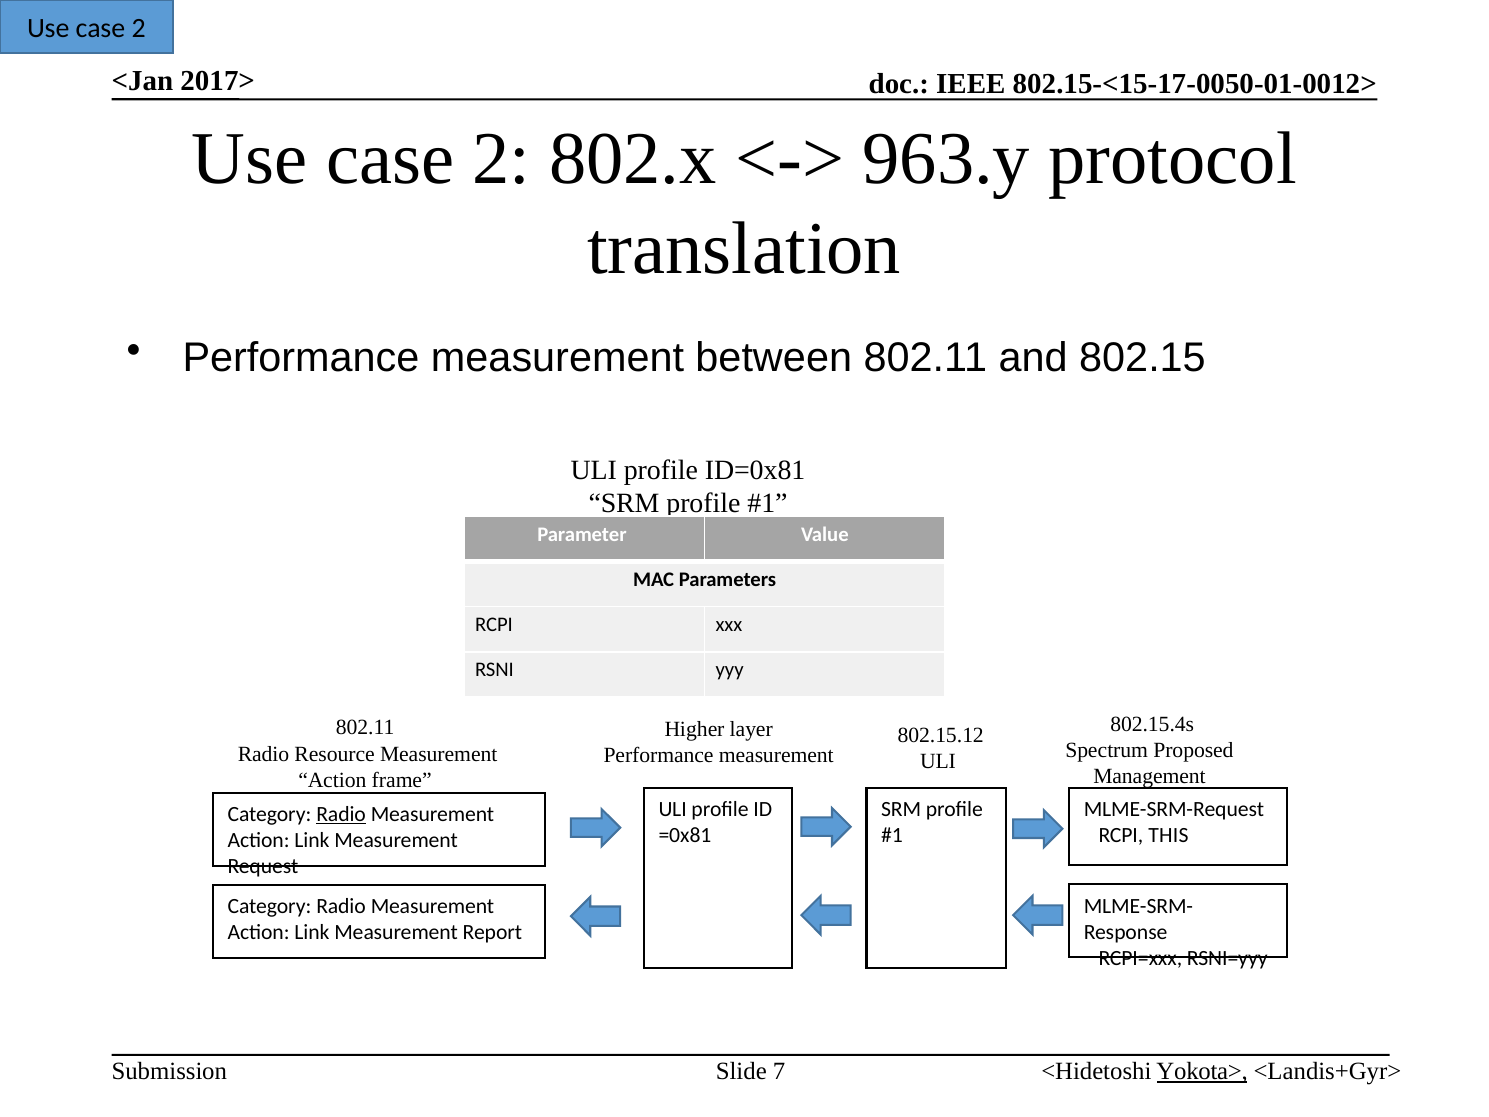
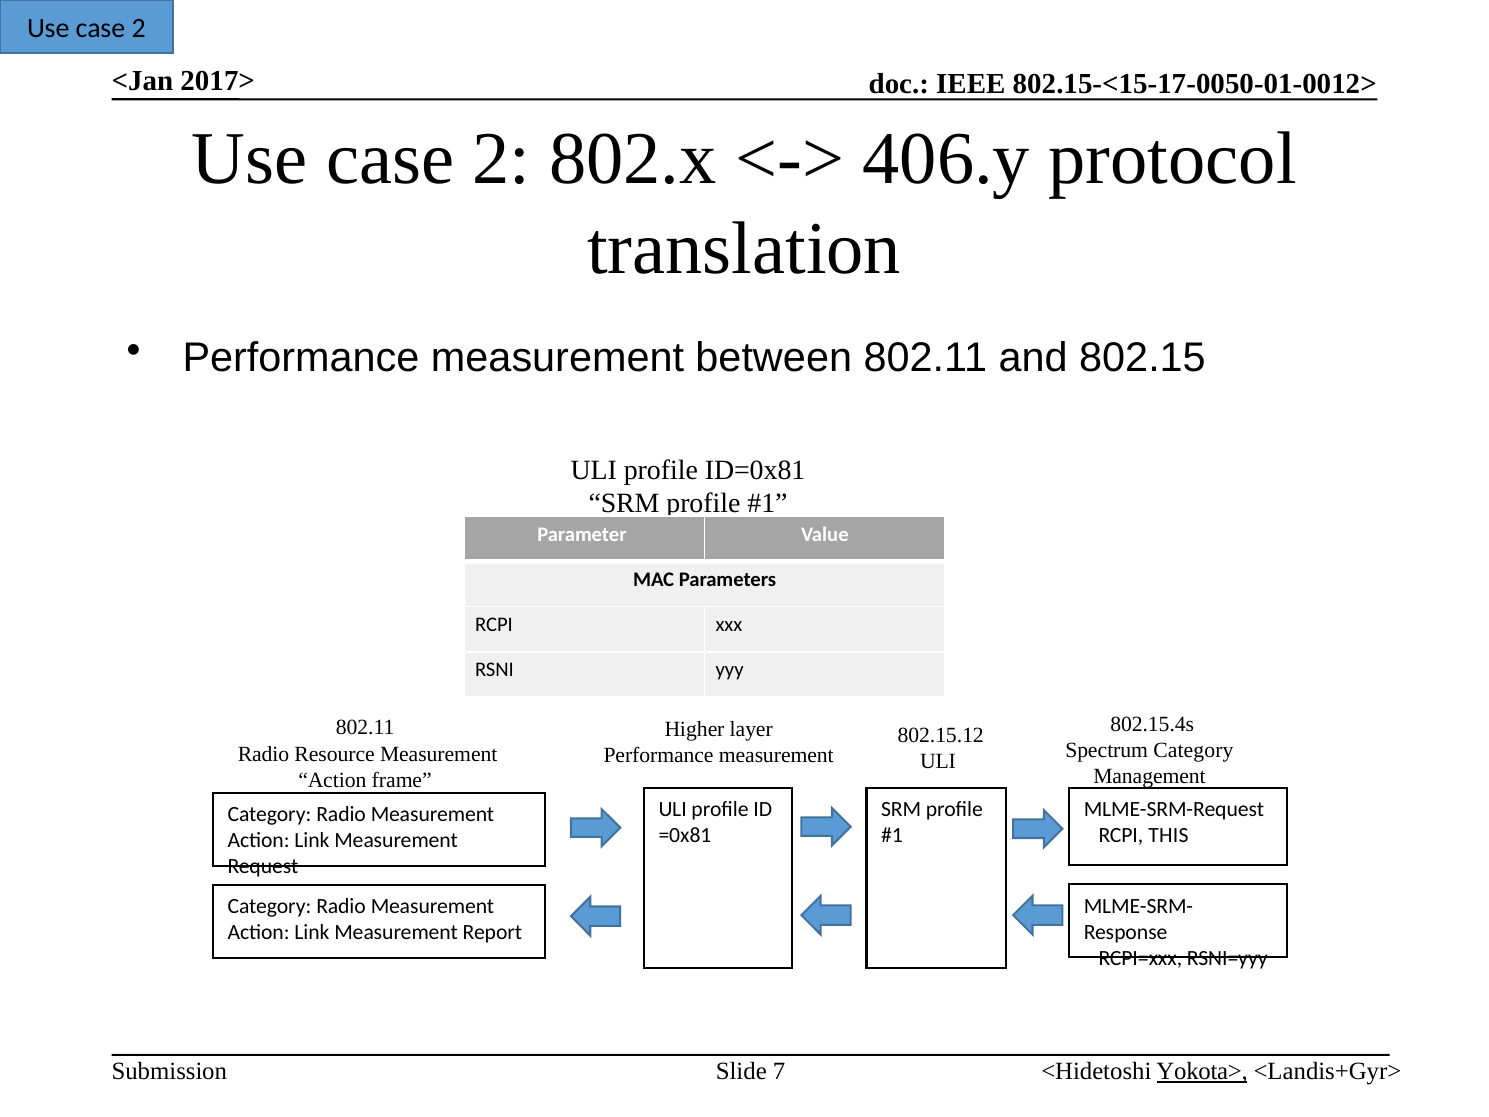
963.y: 963.y -> 406.y (946, 159)
Spectrum Proposed: Proposed -> Category (1193, 750)
Radio underline: present -> none (341, 814)
